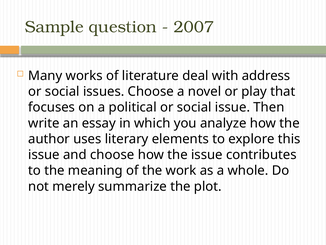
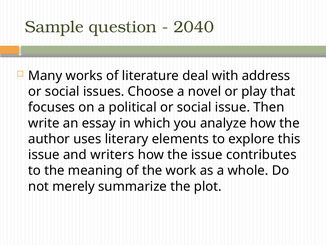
2007: 2007 -> 2040 (194, 27)
and choose: choose -> writers (112, 154)
